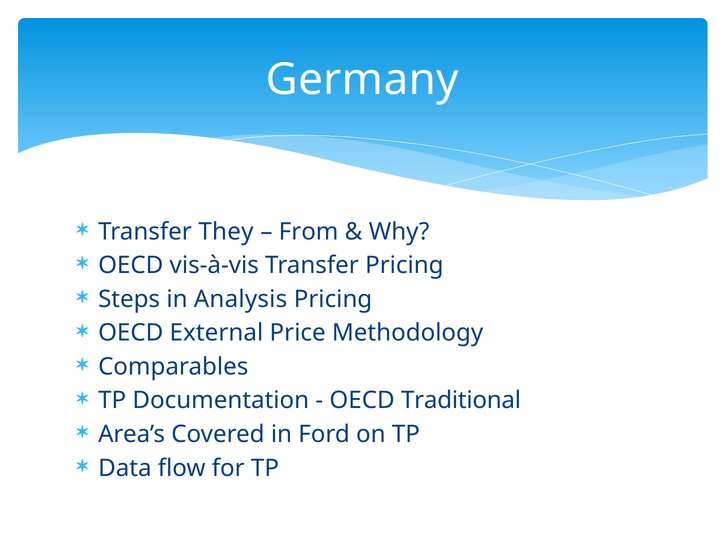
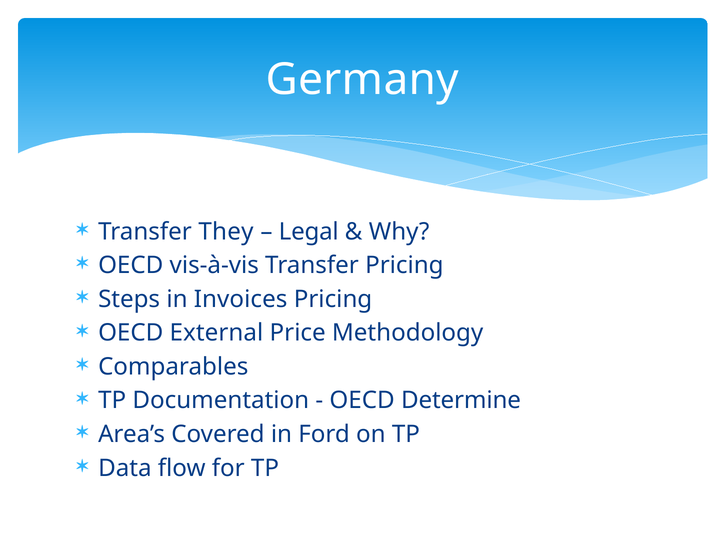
From: From -> Legal (309, 232)
Analysis: Analysis -> Invoices (241, 300)
Traditional: Traditional -> Determine (461, 401)
